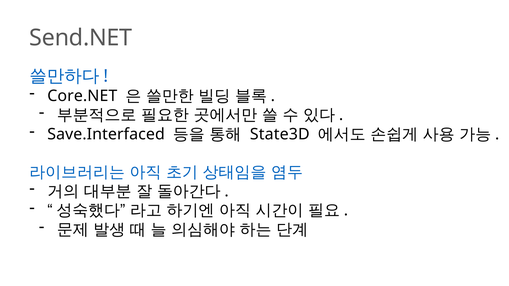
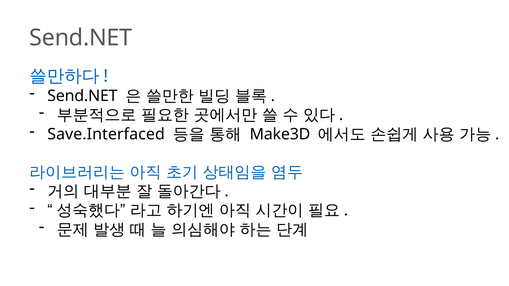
Core.NET: Core.NET -> Send.NET (82, 96)
State3D: State3D -> Make3D (280, 134)
